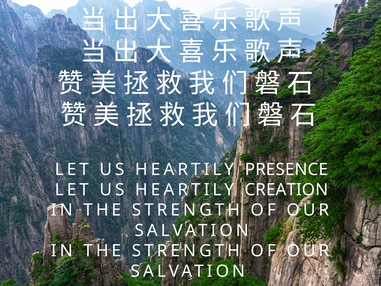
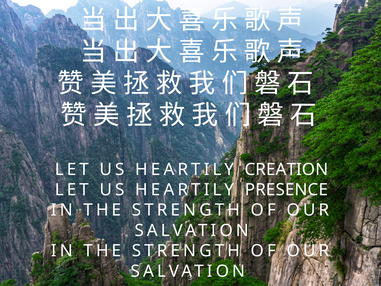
PRESENCE: PRESENCE -> CREATION (286, 169)
CREATION: CREATION -> PRESENCE (286, 190)
